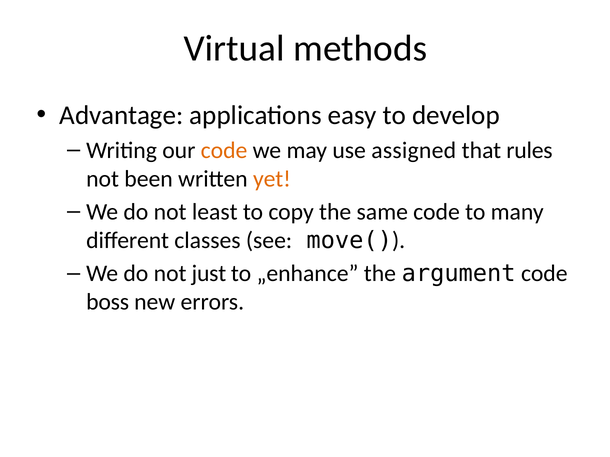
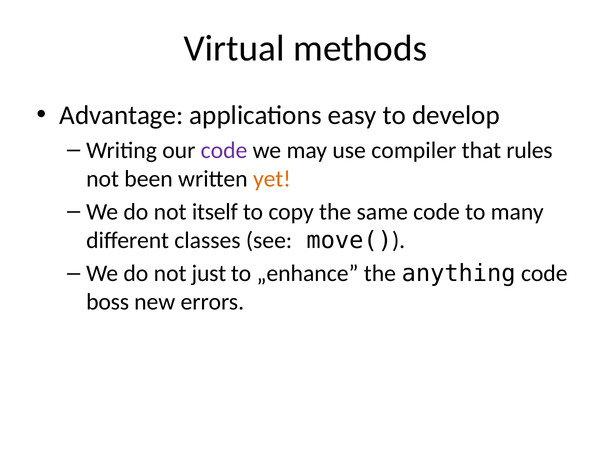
code colour: orange -> purple (224, 150)
assigned: assigned -> compiler (414, 150)
least: least -> itself (215, 212)
argument: argument -> anything (459, 274)
